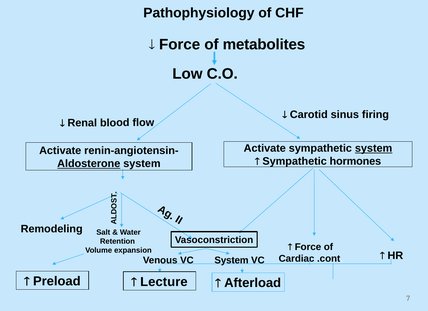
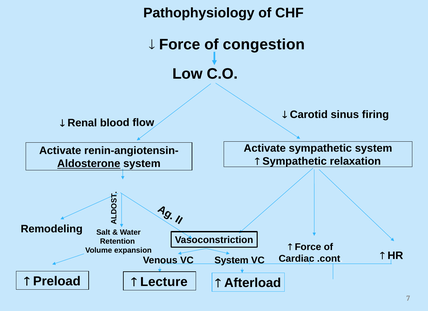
metabolites: metabolites -> congestion (264, 45)
system underline: present -> none (374, 149)
hormones: hormones -> relaxation (355, 161)
